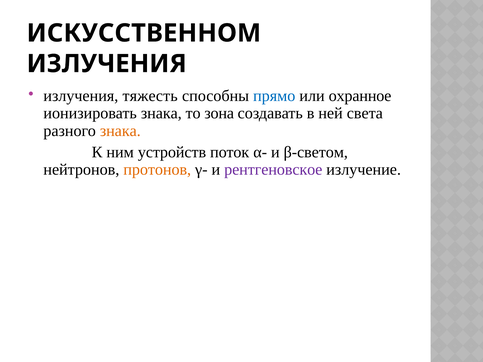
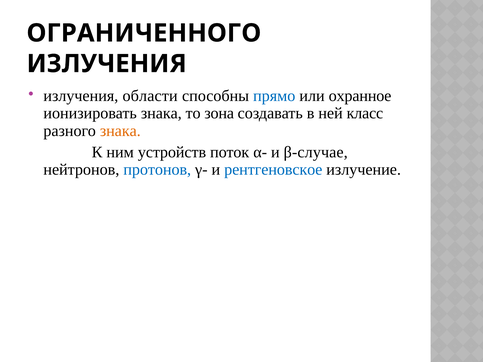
ИСКУССТВЕННОМ: ИСКУССТВЕННОМ -> ОГРАНИЧЕННОГО (144, 33)
тяжесть: тяжесть -> области (150, 96)
света: света -> класс (365, 113)
β-светом: β-светом -> β-случае (316, 152)
протонов colour: orange -> blue (157, 170)
рентгеновское colour: purple -> blue (273, 170)
